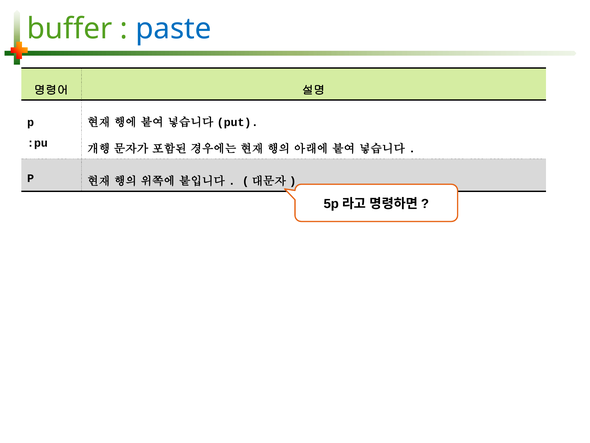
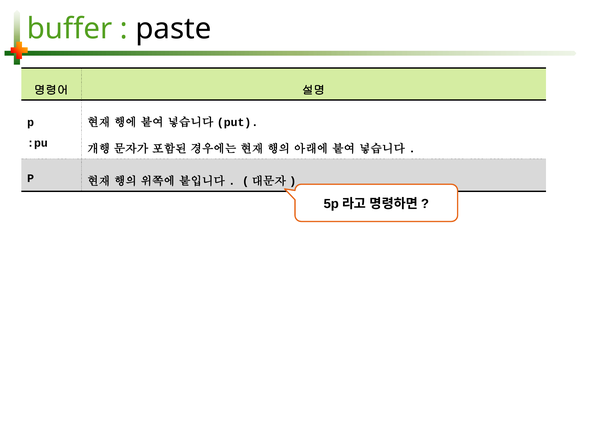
paste colour: blue -> black (173, 29)
